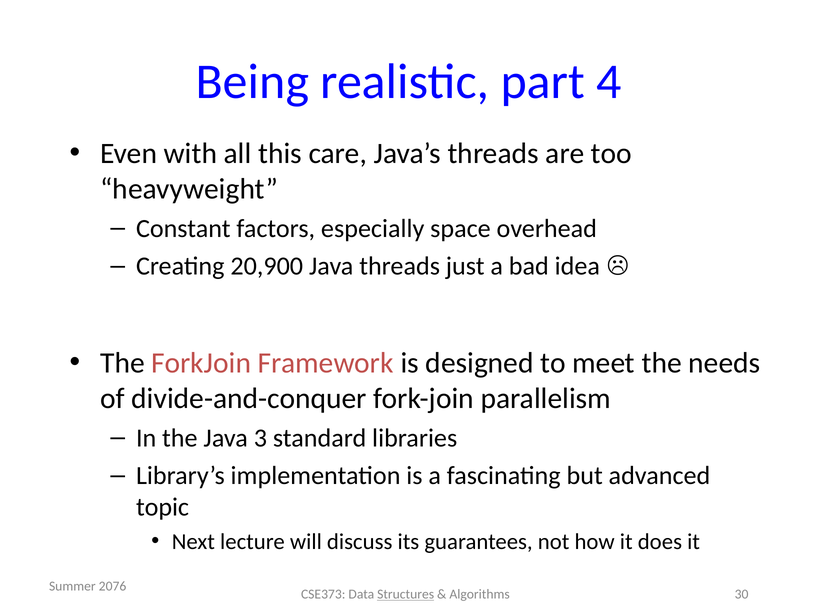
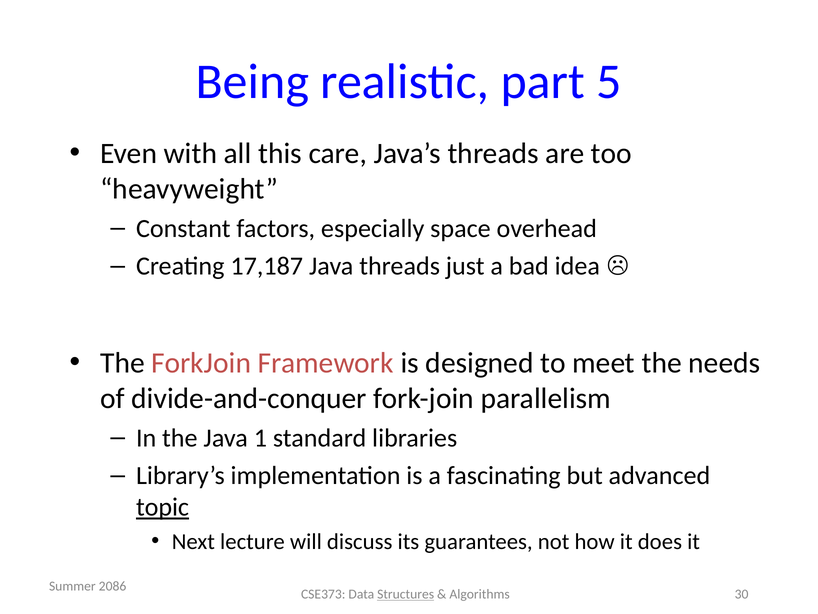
4: 4 -> 5 (609, 82)
20,900: 20,900 -> 17,187 (267, 266)
3: 3 -> 1 (260, 438)
topic underline: none -> present (162, 507)
2076: 2076 -> 2086 (113, 586)
